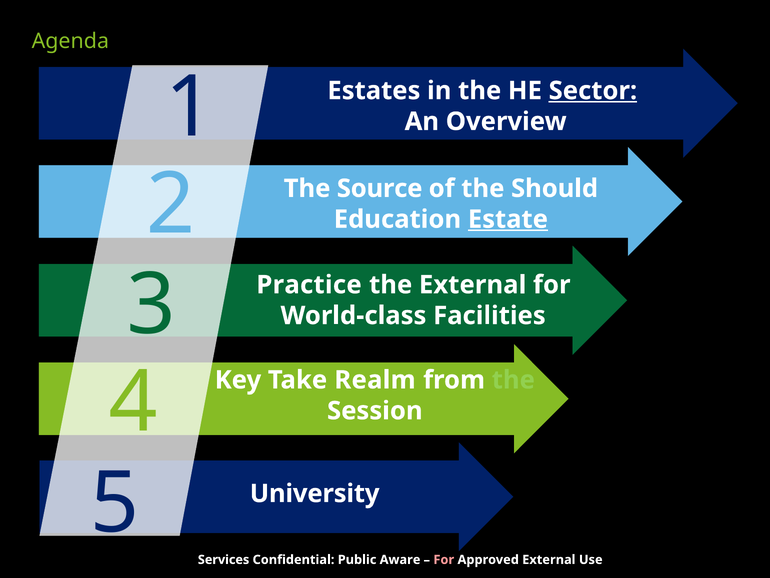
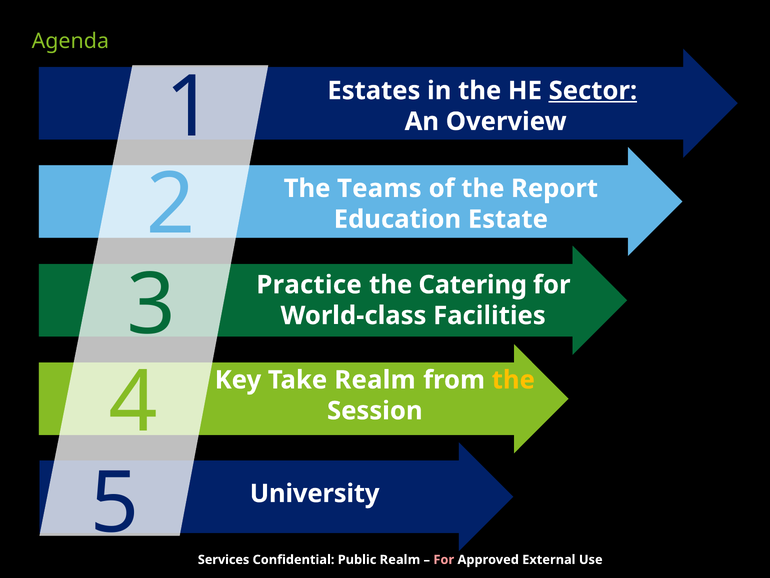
Source: Source -> Teams (379, 188)
Should: Should -> Report (555, 188)
Estate underline: present -> none (508, 219)
the External: External -> Catering (473, 285)
the colour: light green -> yellow (513, 380)
Public Aware: Aware -> Realm (400, 559)
